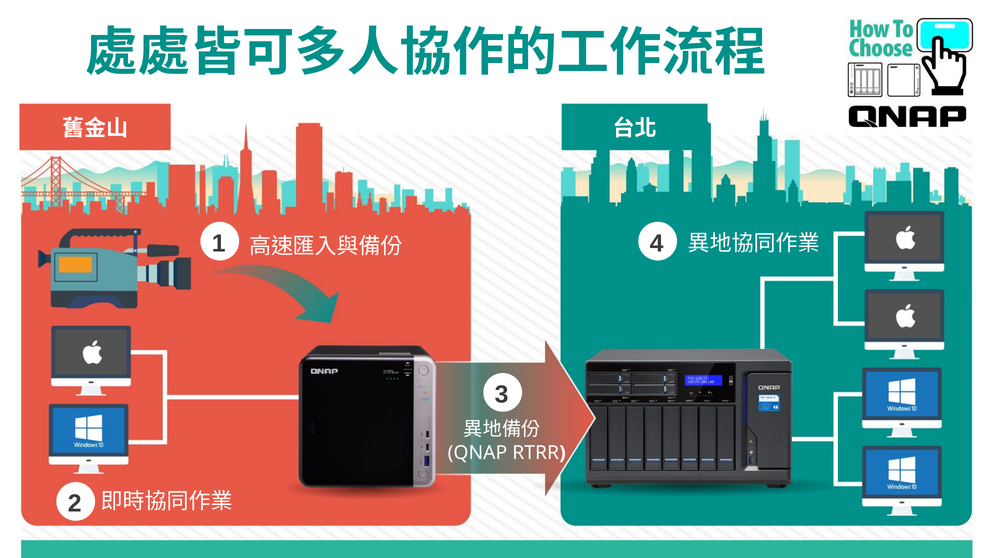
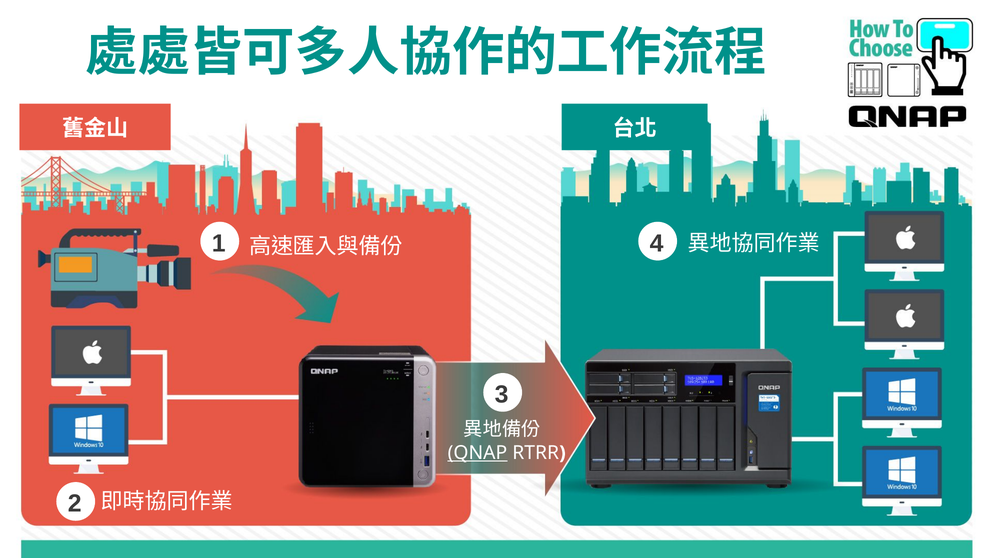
QNAP underline: none -> present (477, 453)
